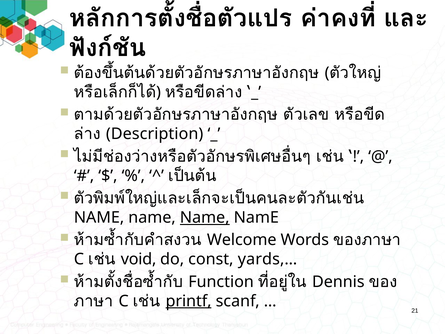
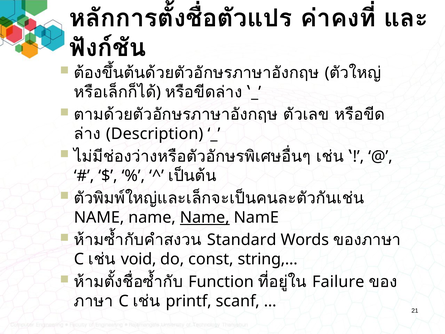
Welcome: Welcome -> Standard (242, 240)
yards,…: yards,… -> string,… (268, 259)
Dennis: Dennis -> Failure (338, 282)
printf underline: present -> none (189, 301)
